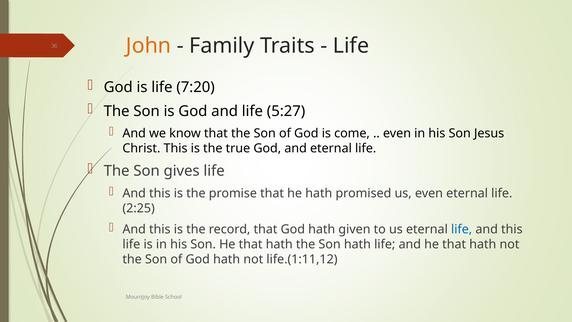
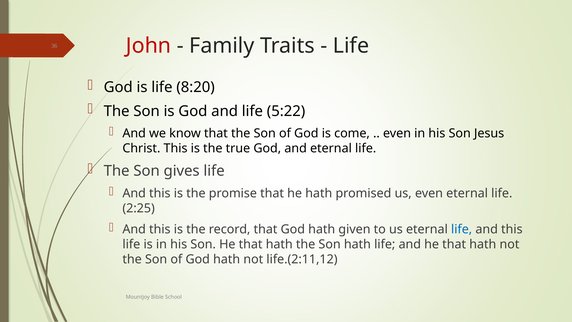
John colour: orange -> red (149, 46)
7:20: 7:20 -> 8:20 (196, 87)
5:27: 5:27 -> 5:22 (286, 111)
life.(1:11,12: life.(1:11,12 -> life.(2:11,12 (302, 259)
